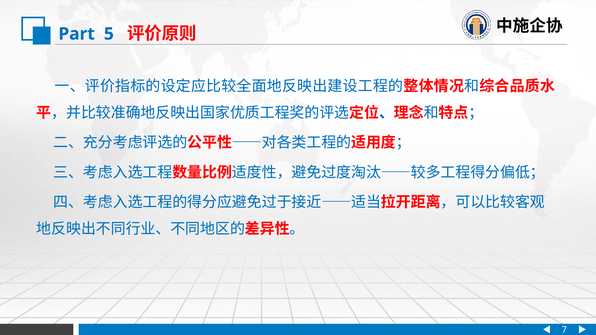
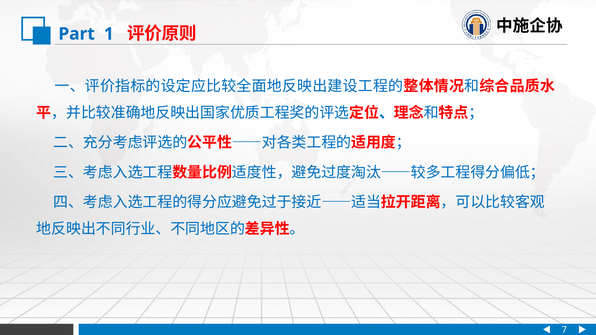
5: 5 -> 1 (109, 34)
